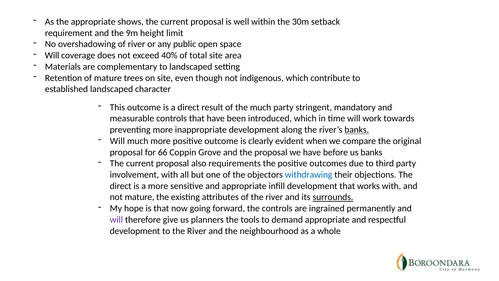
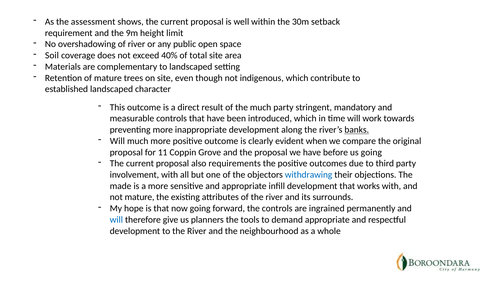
the appropriate: appropriate -> assessment (93, 22)
Will: Will -> Soil (52, 55)
66: 66 -> 11 (163, 152)
us banks: banks -> going (371, 152)
direct: direct -> made (121, 186)
surrounds underline: present -> none (333, 197)
will colour: purple -> blue (116, 219)
